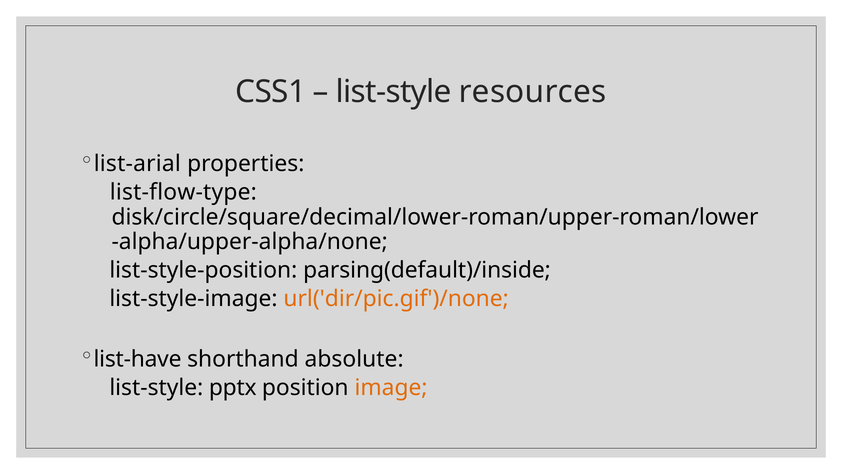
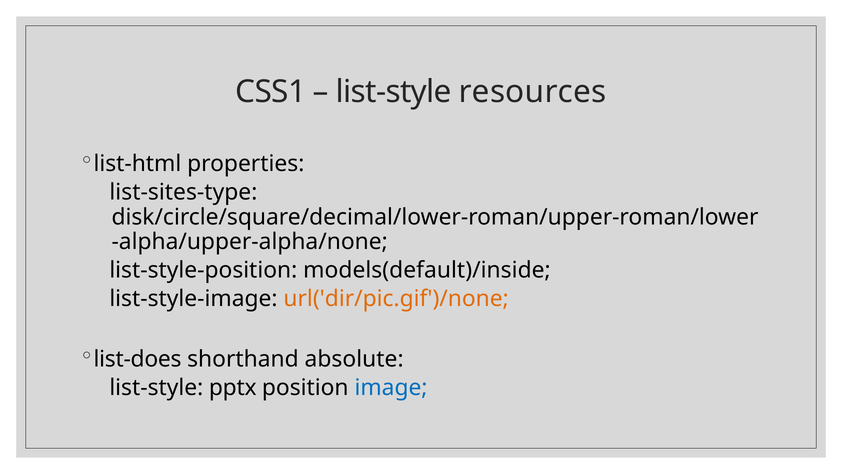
list-arial: list-arial -> list-html (137, 164)
list-flow-type: list-flow-type -> list-sites-type (183, 192)
parsing(default)/inside: parsing(default)/inside -> models(default)/inside (427, 270)
list-have: list-have -> list-does (138, 359)
image colour: orange -> blue (391, 387)
